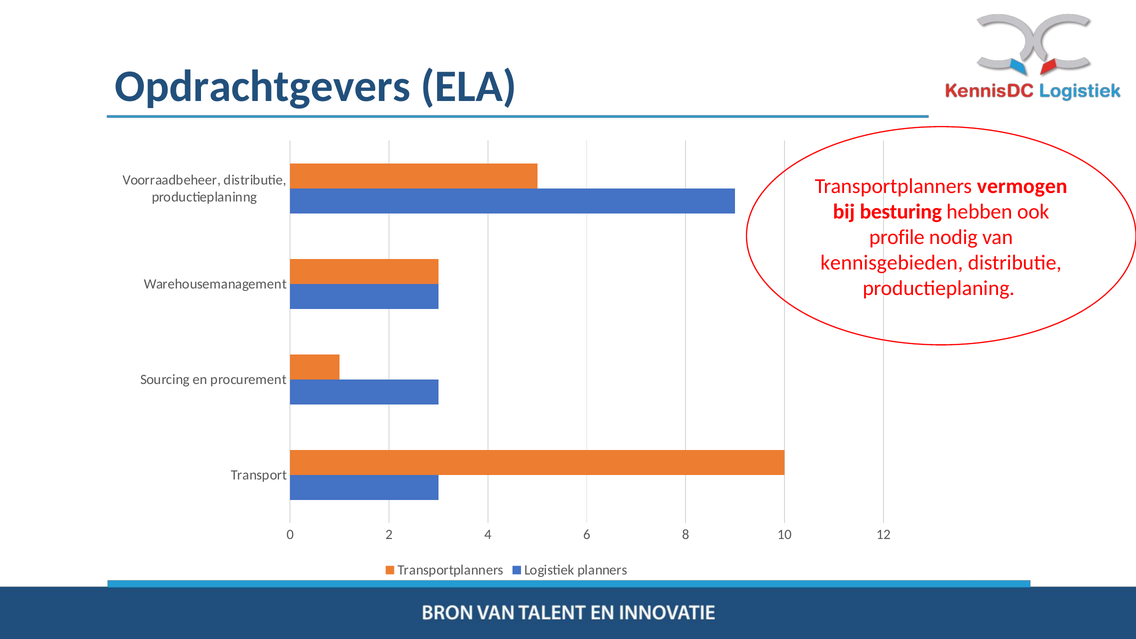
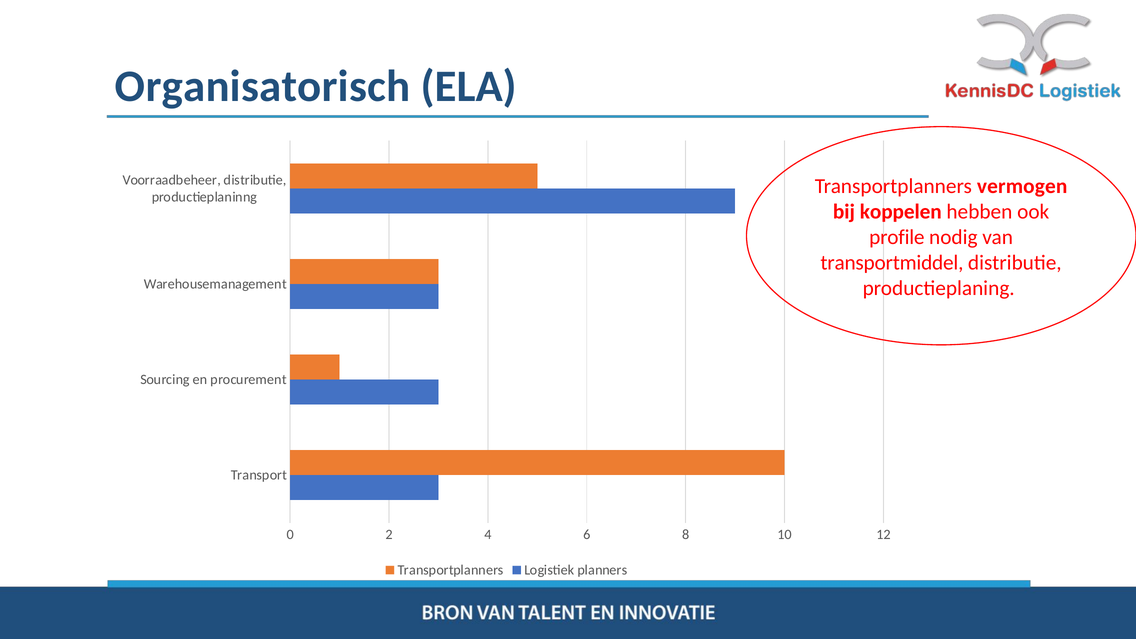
Opdrachtgevers: Opdrachtgevers -> Organisatorisch (263, 86)
besturing: besturing -> koppelen (901, 212)
kennisgebieden: kennisgebieden -> transportmiddel (892, 263)
